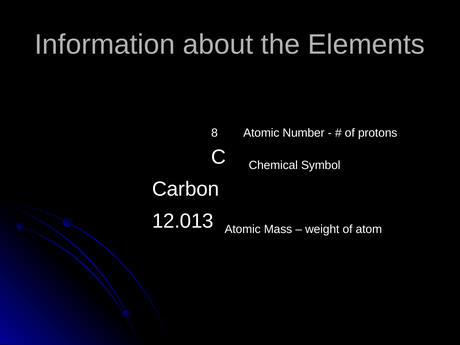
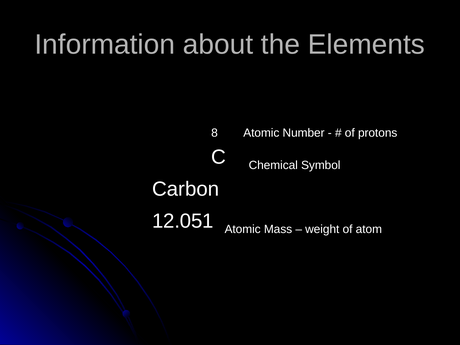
12.013: 12.013 -> 12.051 (183, 221)
